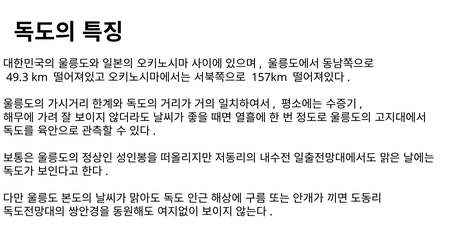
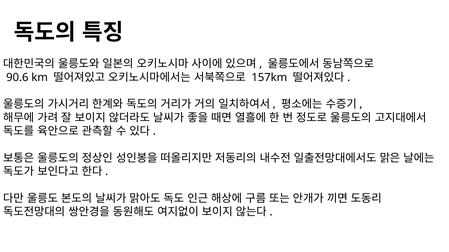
49.3: 49.3 -> 90.6 (17, 78)
